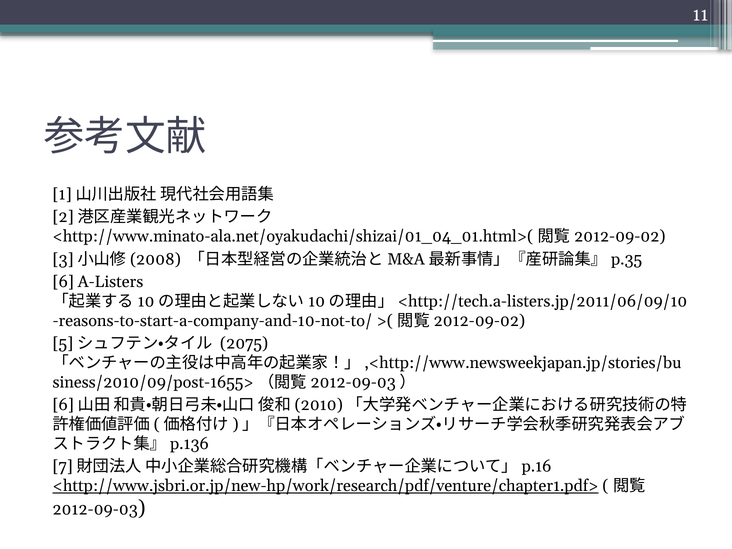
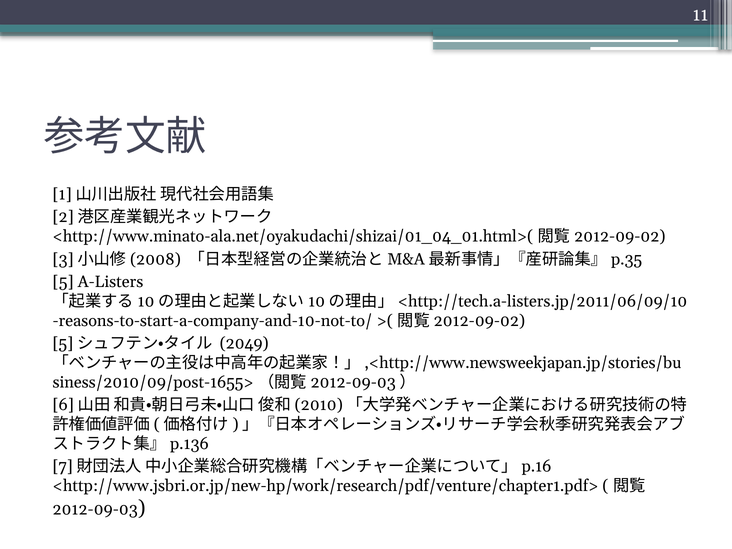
6: 6 -> 5 (63, 282)
2075: 2075 -> 2049 (244, 343)
<http://www.jsbri.or.jp/new-hp/work/research/pdf/venture/chapter1.pdf> underline: present -> none (326, 486)
